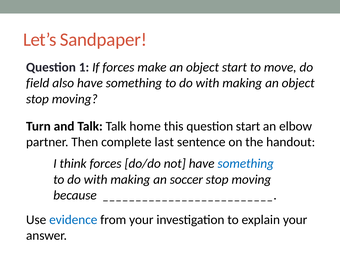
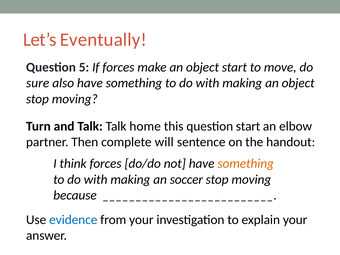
Sandpaper: Sandpaper -> Eventually (103, 40)
1: 1 -> 5 (84, 67)
field: field -> sure (38, 83)
last: last -> will (164, 142)
something colour: blue -> orange (246, 164)
